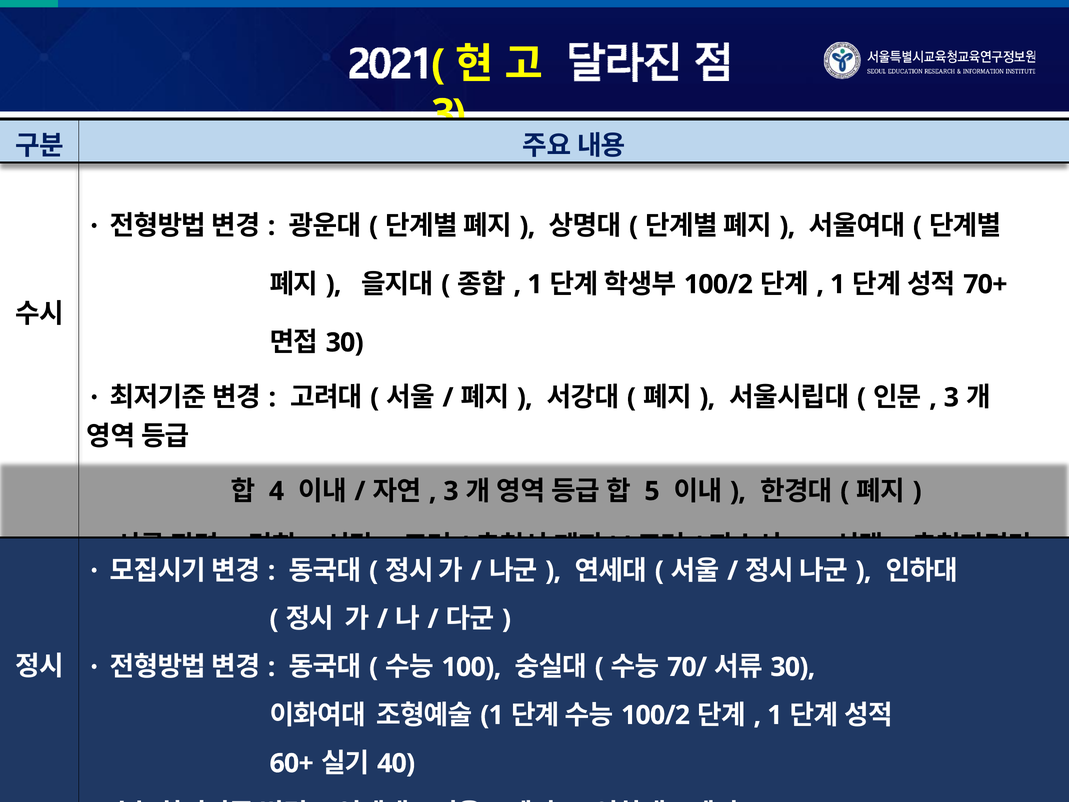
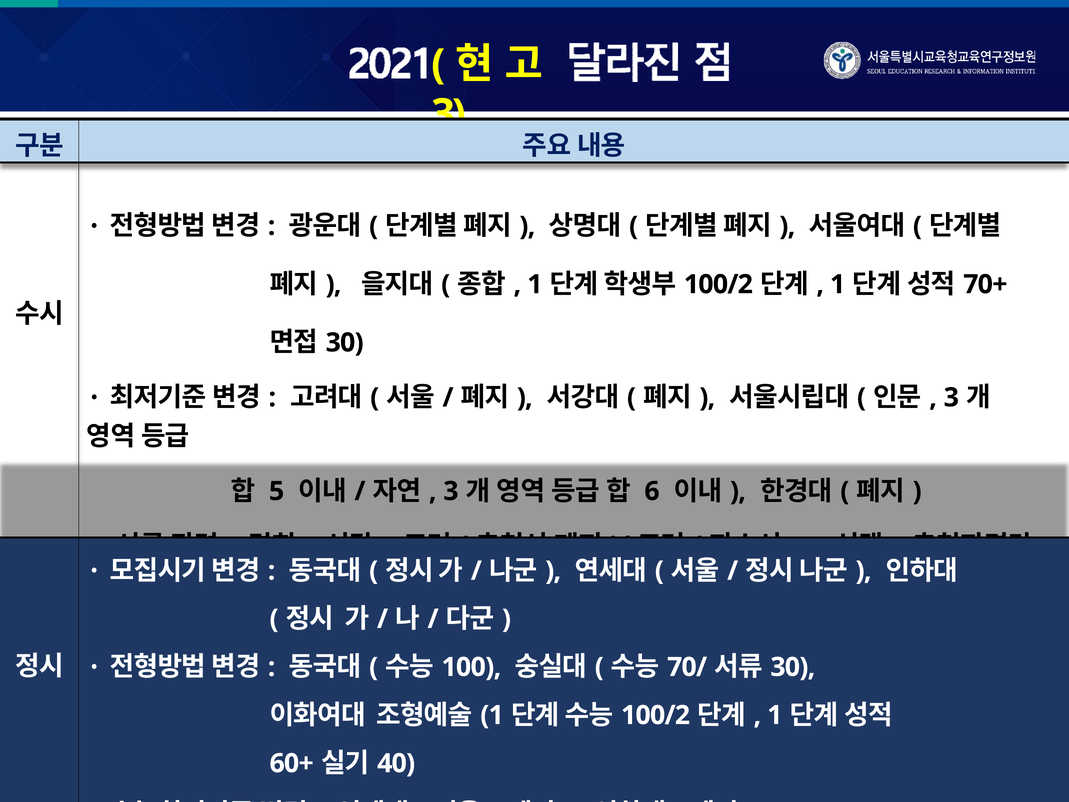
4: 4 -> 5 (277, 491)
5: 5 -> 6 (652, 491)
